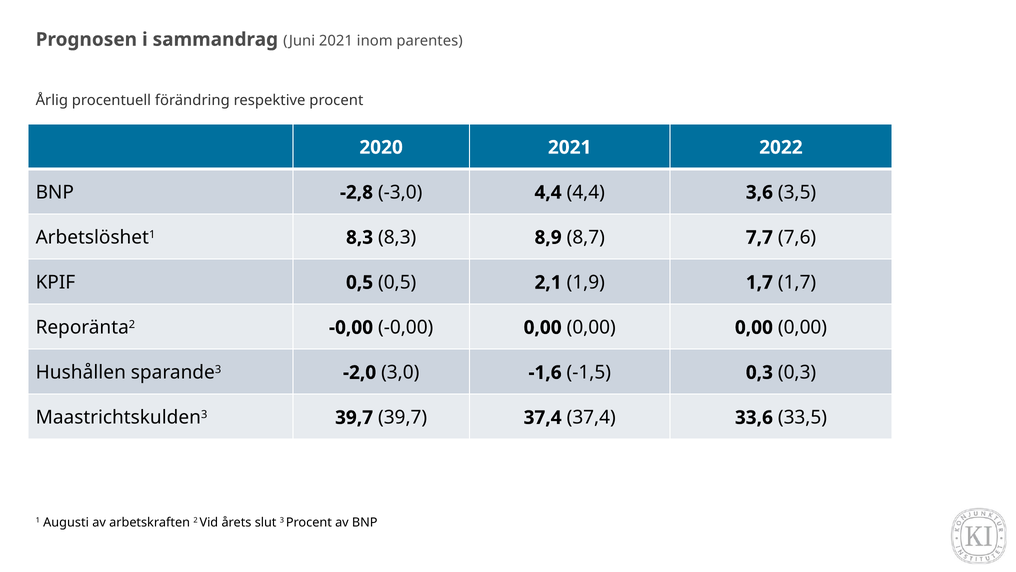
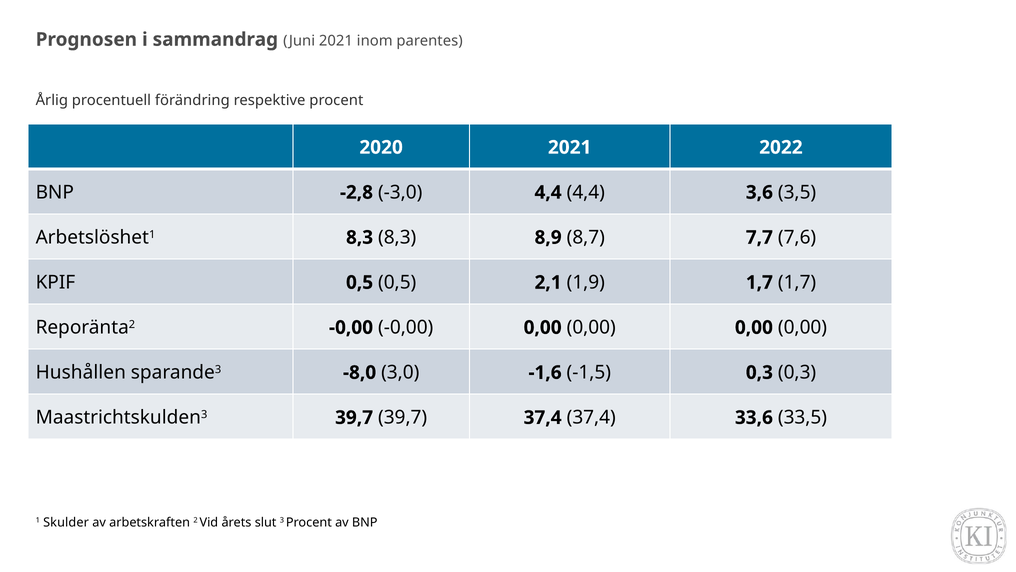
-2,0: -2,0 -> -8,0 (360, 372)
Augusti: Augusti -> Skulder (66, 522)
